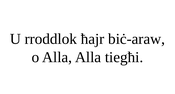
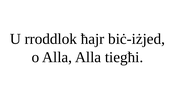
biċ-araw: biċ-araw -> biċ-iżjed (137, 39)
